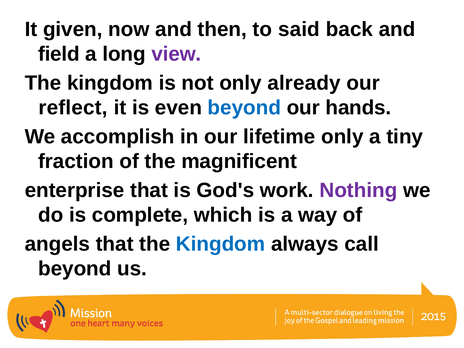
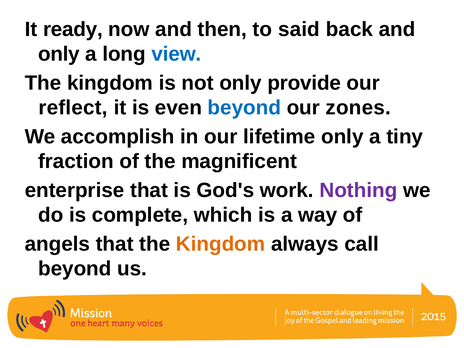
given: given -> ready (73, 29)
field: field -> only (59, 54)
view colour: purple -> blue (176, 54)
already: already -> provide (304, 83)
hands: hands -> zones (358, 108)
Kingdom colour: blue -> orange (221, 244)
